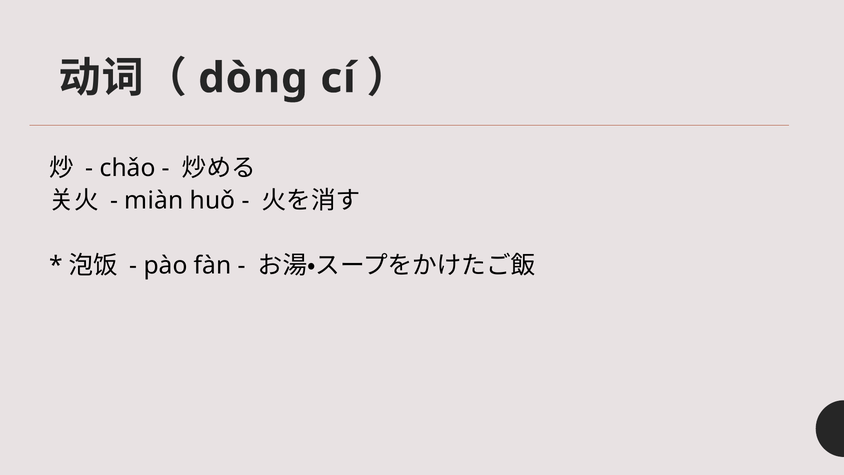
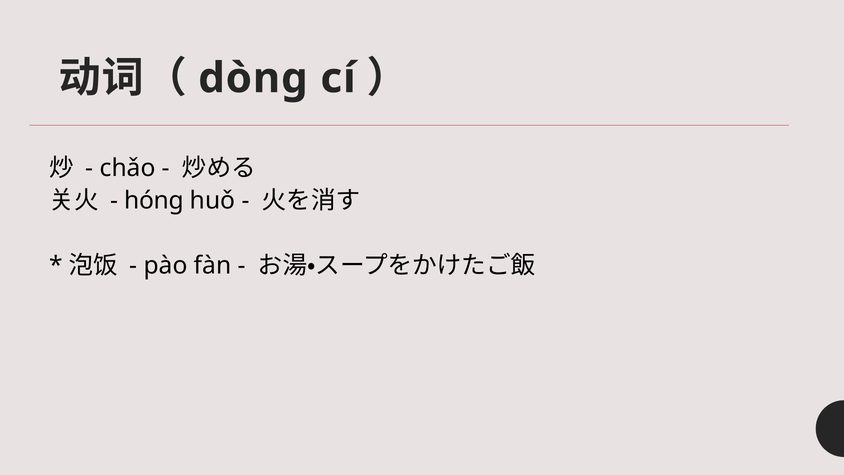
miàn: miàn -> hóng (154, 201)
